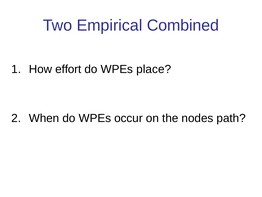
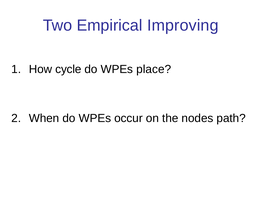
Combined: Combined -> Improving (183, 25)
effort: effort -> cycle (68, 69)
